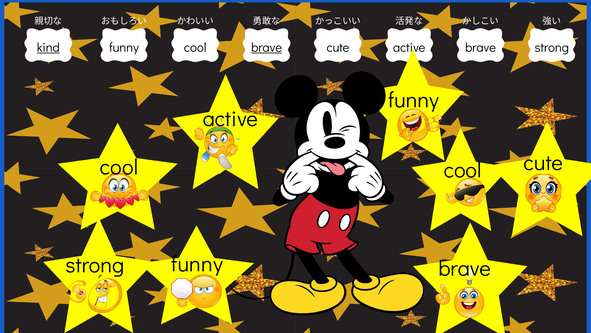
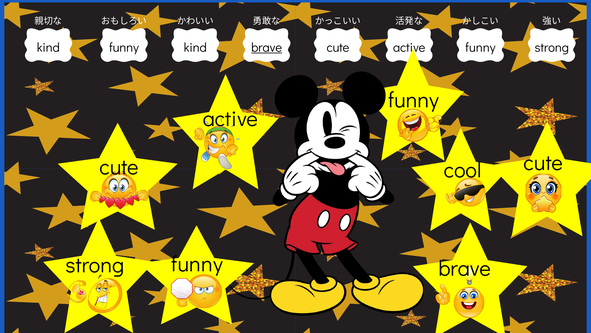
kind underline: present -> none (48, 48)
cool: cool -> kind (195, 48)
brave: brave -> funny (480, 48)
cool: cool -> cute (119, 167)
